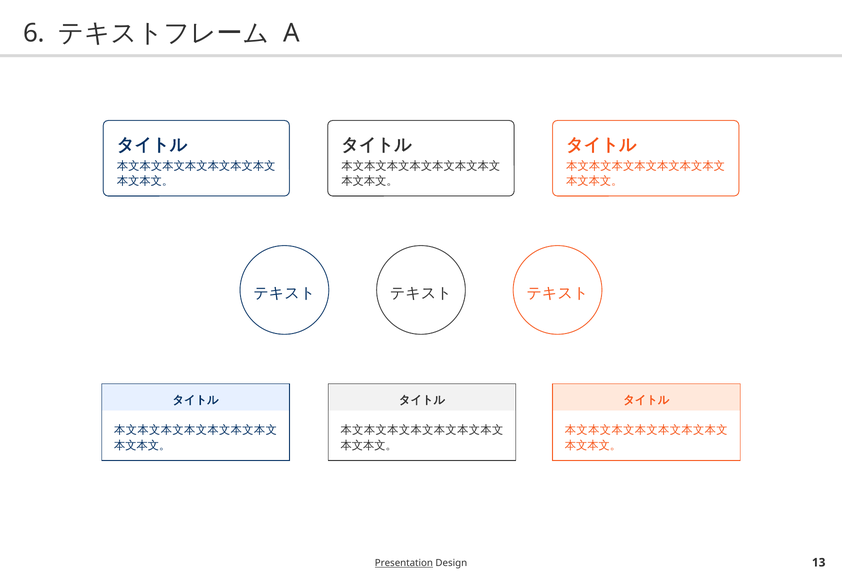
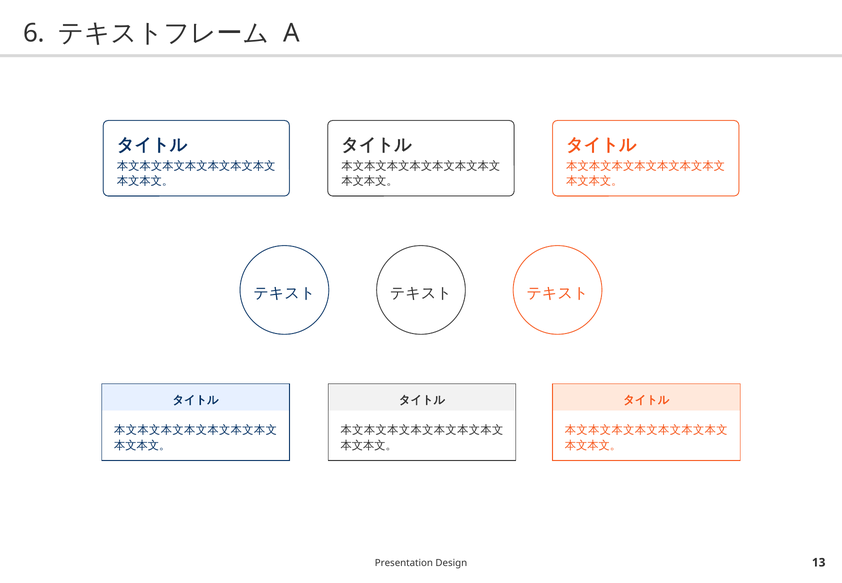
Presentation underline: present -> none (404, 563)
